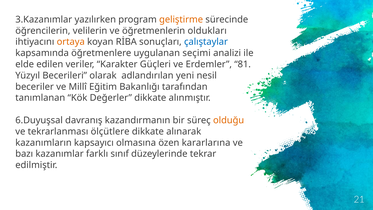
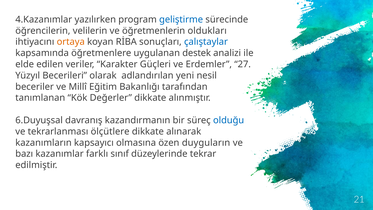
3.Kazanımlar: 3.Kazanımlar -> 4.Kazanımlar (44, 19)
geliştirme colour: orange -> blue (181, 19)
seçimi: seçimi -> destek (197, 53)
81: 81 -> 27 (243, 64)
olduğu colour: orange -> blue (229, 120)
kararlarına: kararlarına -> duyguların (206, 143)
